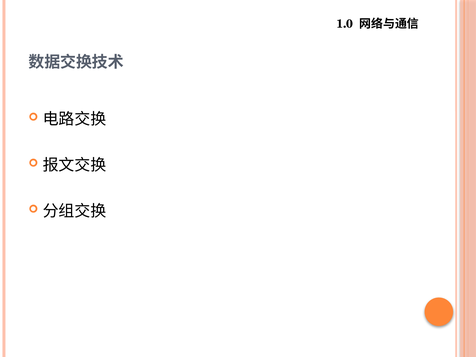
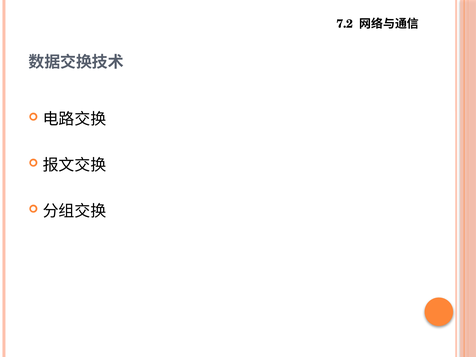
1.0: 1.0 -> 7.2 (345, 24)
